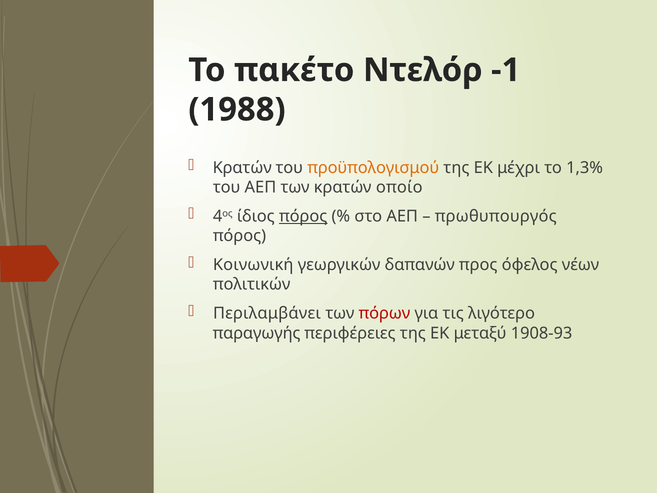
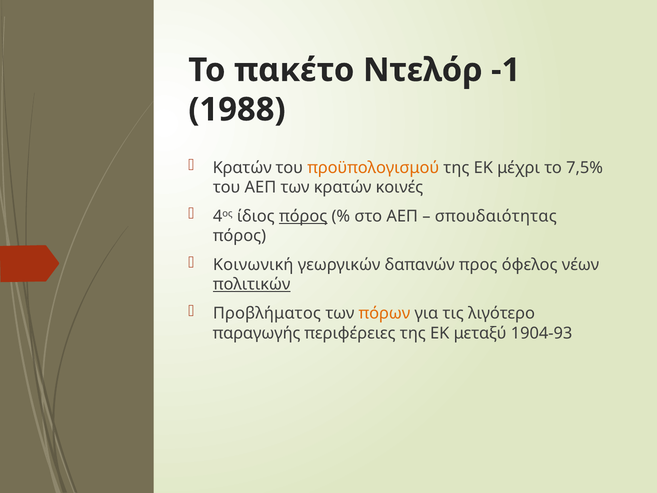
1,3%: 1,3% -> 7,5% (585, 168)
οποίο: οποίο -> κοινές (399, 187)
πρωθυπουργός: πρωθυπουργός -> σπουδαιότητας (496, 216)
πολιτικών underline: none -> present (252, 284)
Περιλαμβάνει: Περιλαμβάνει -> Προβλήματος (267, 313)
πόρων colour: red -> orange (384, 313)
1908-93: 1908-93 -> 1904-93 (542, 333)
